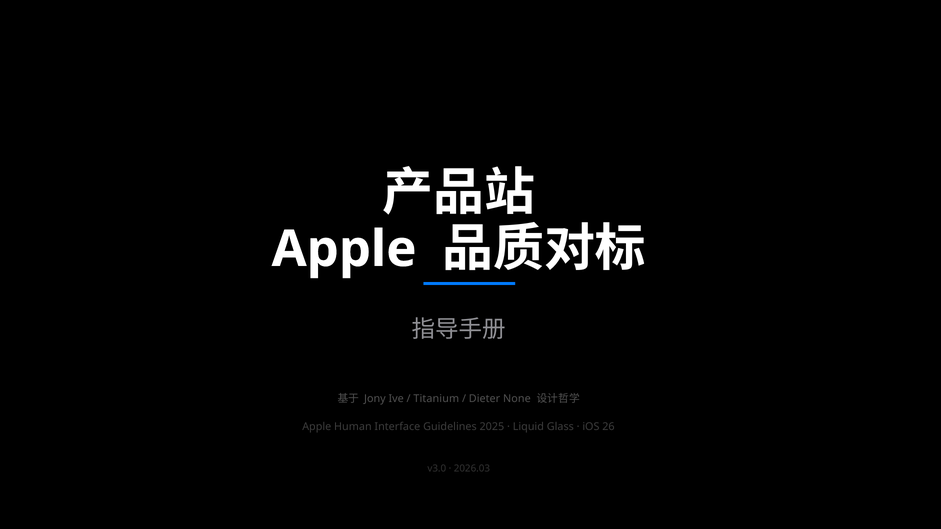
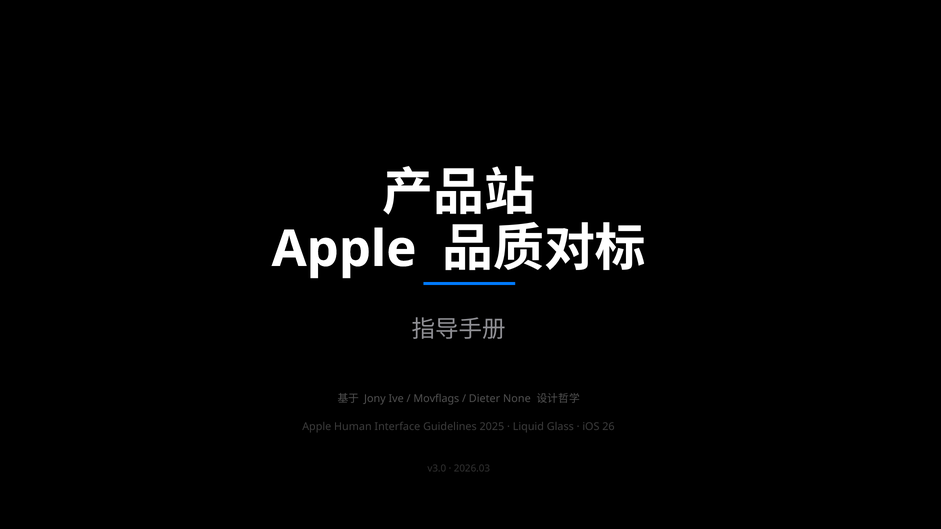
Titanium: Titanium -> Movflags (436, 399)
